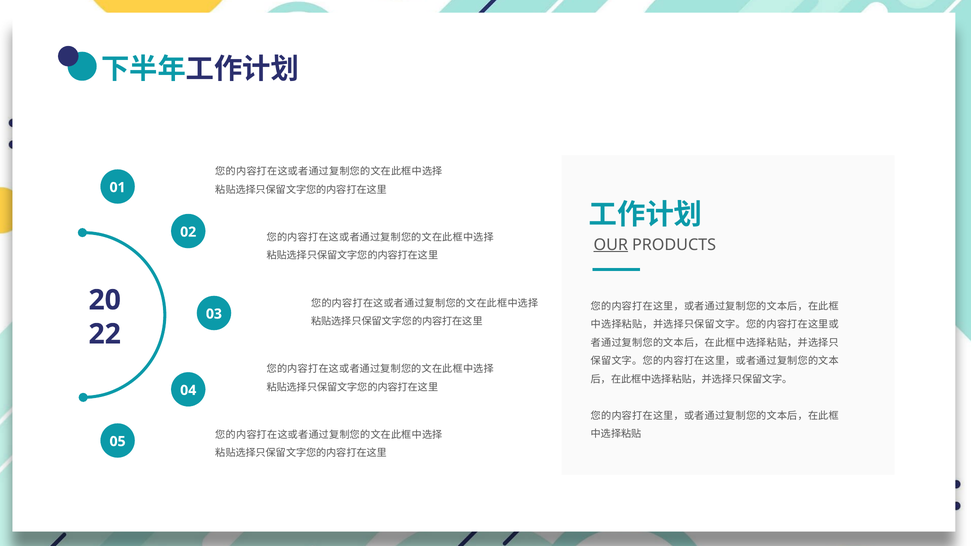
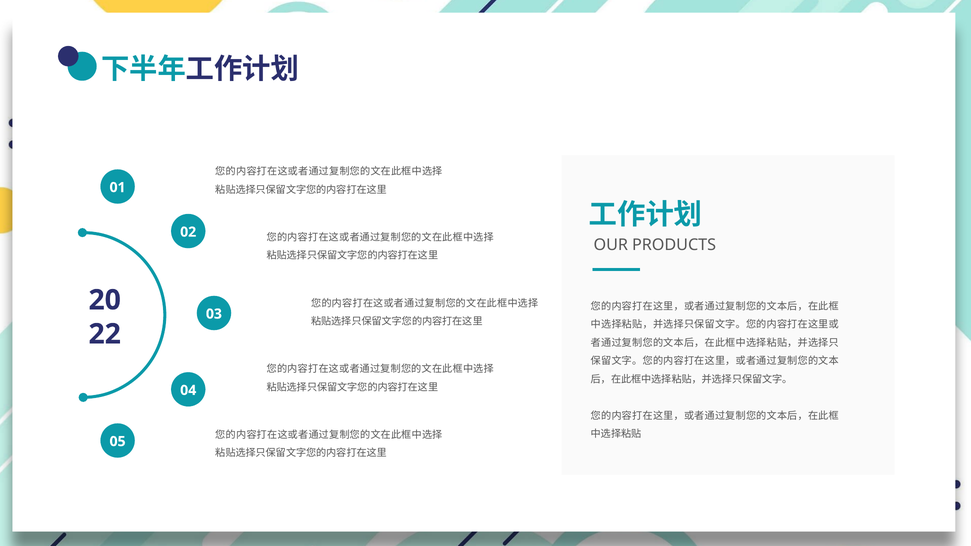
OUR underline: present -> none (611, 245)
